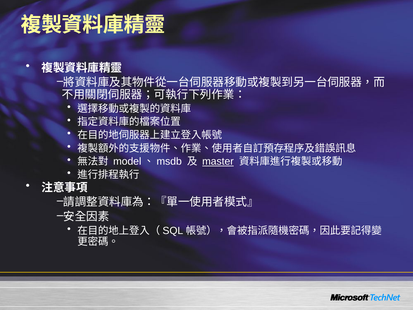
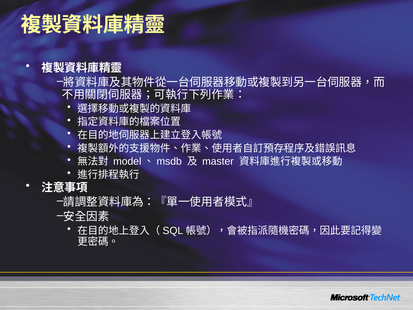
master underline: present -> none (218, 161)
